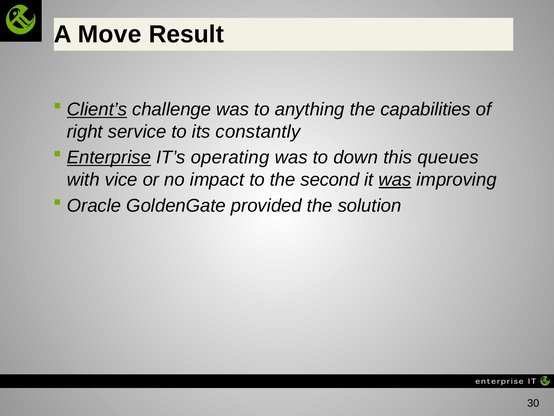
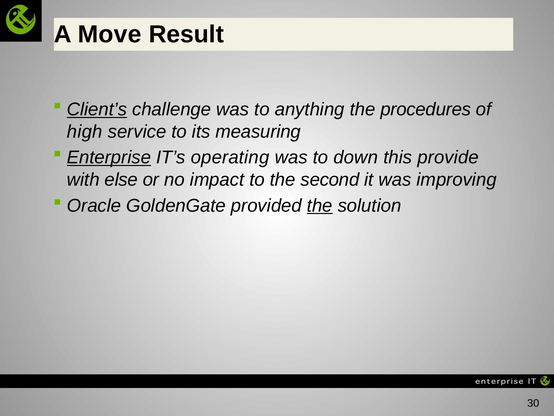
capabilities: capabilities -> procedures (426, 109)
right: right -> high (85, 131)
constantly: constantly -> measuring (258, 131)
queues: queues -> provide (448, 157)
vice: vice -> else (121, 179)
was underline: present -> none (395, 179)
the underline: none -> present (320, 205)
